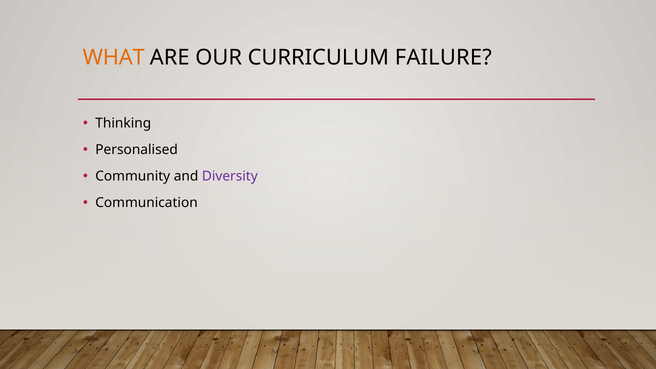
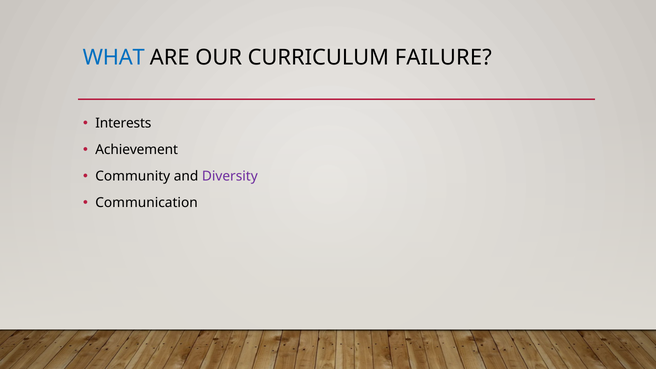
WHAT colour: orange -> blue (114, 57)
Thinking: Thinking -> Interests (123, 123)
Personalised: Personalised -> Achievement (137, 150)
